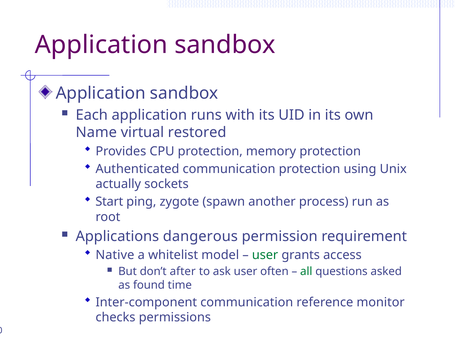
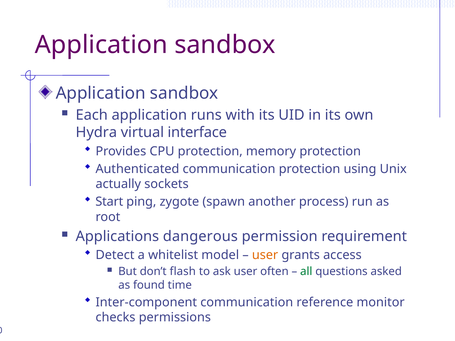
Name: Name -> Hydra (96, 133)
restored: restored -> interface (197, 133)
Native: Native -> Detect (115, 255)
user colour: green -> orange (265, 255)
after: after -> flash (183, 272)
